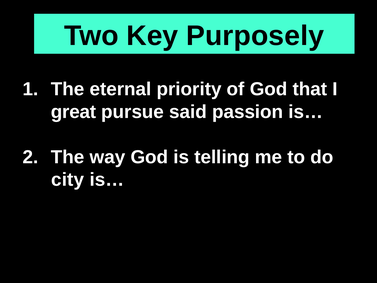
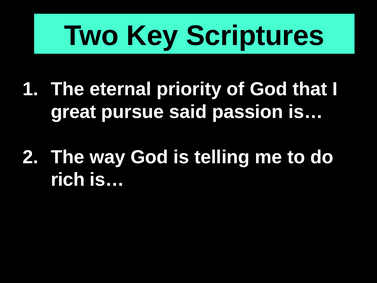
Purposely: Purposely -> Scriptures (255, 36)
city: city -> rich (68, 180)
